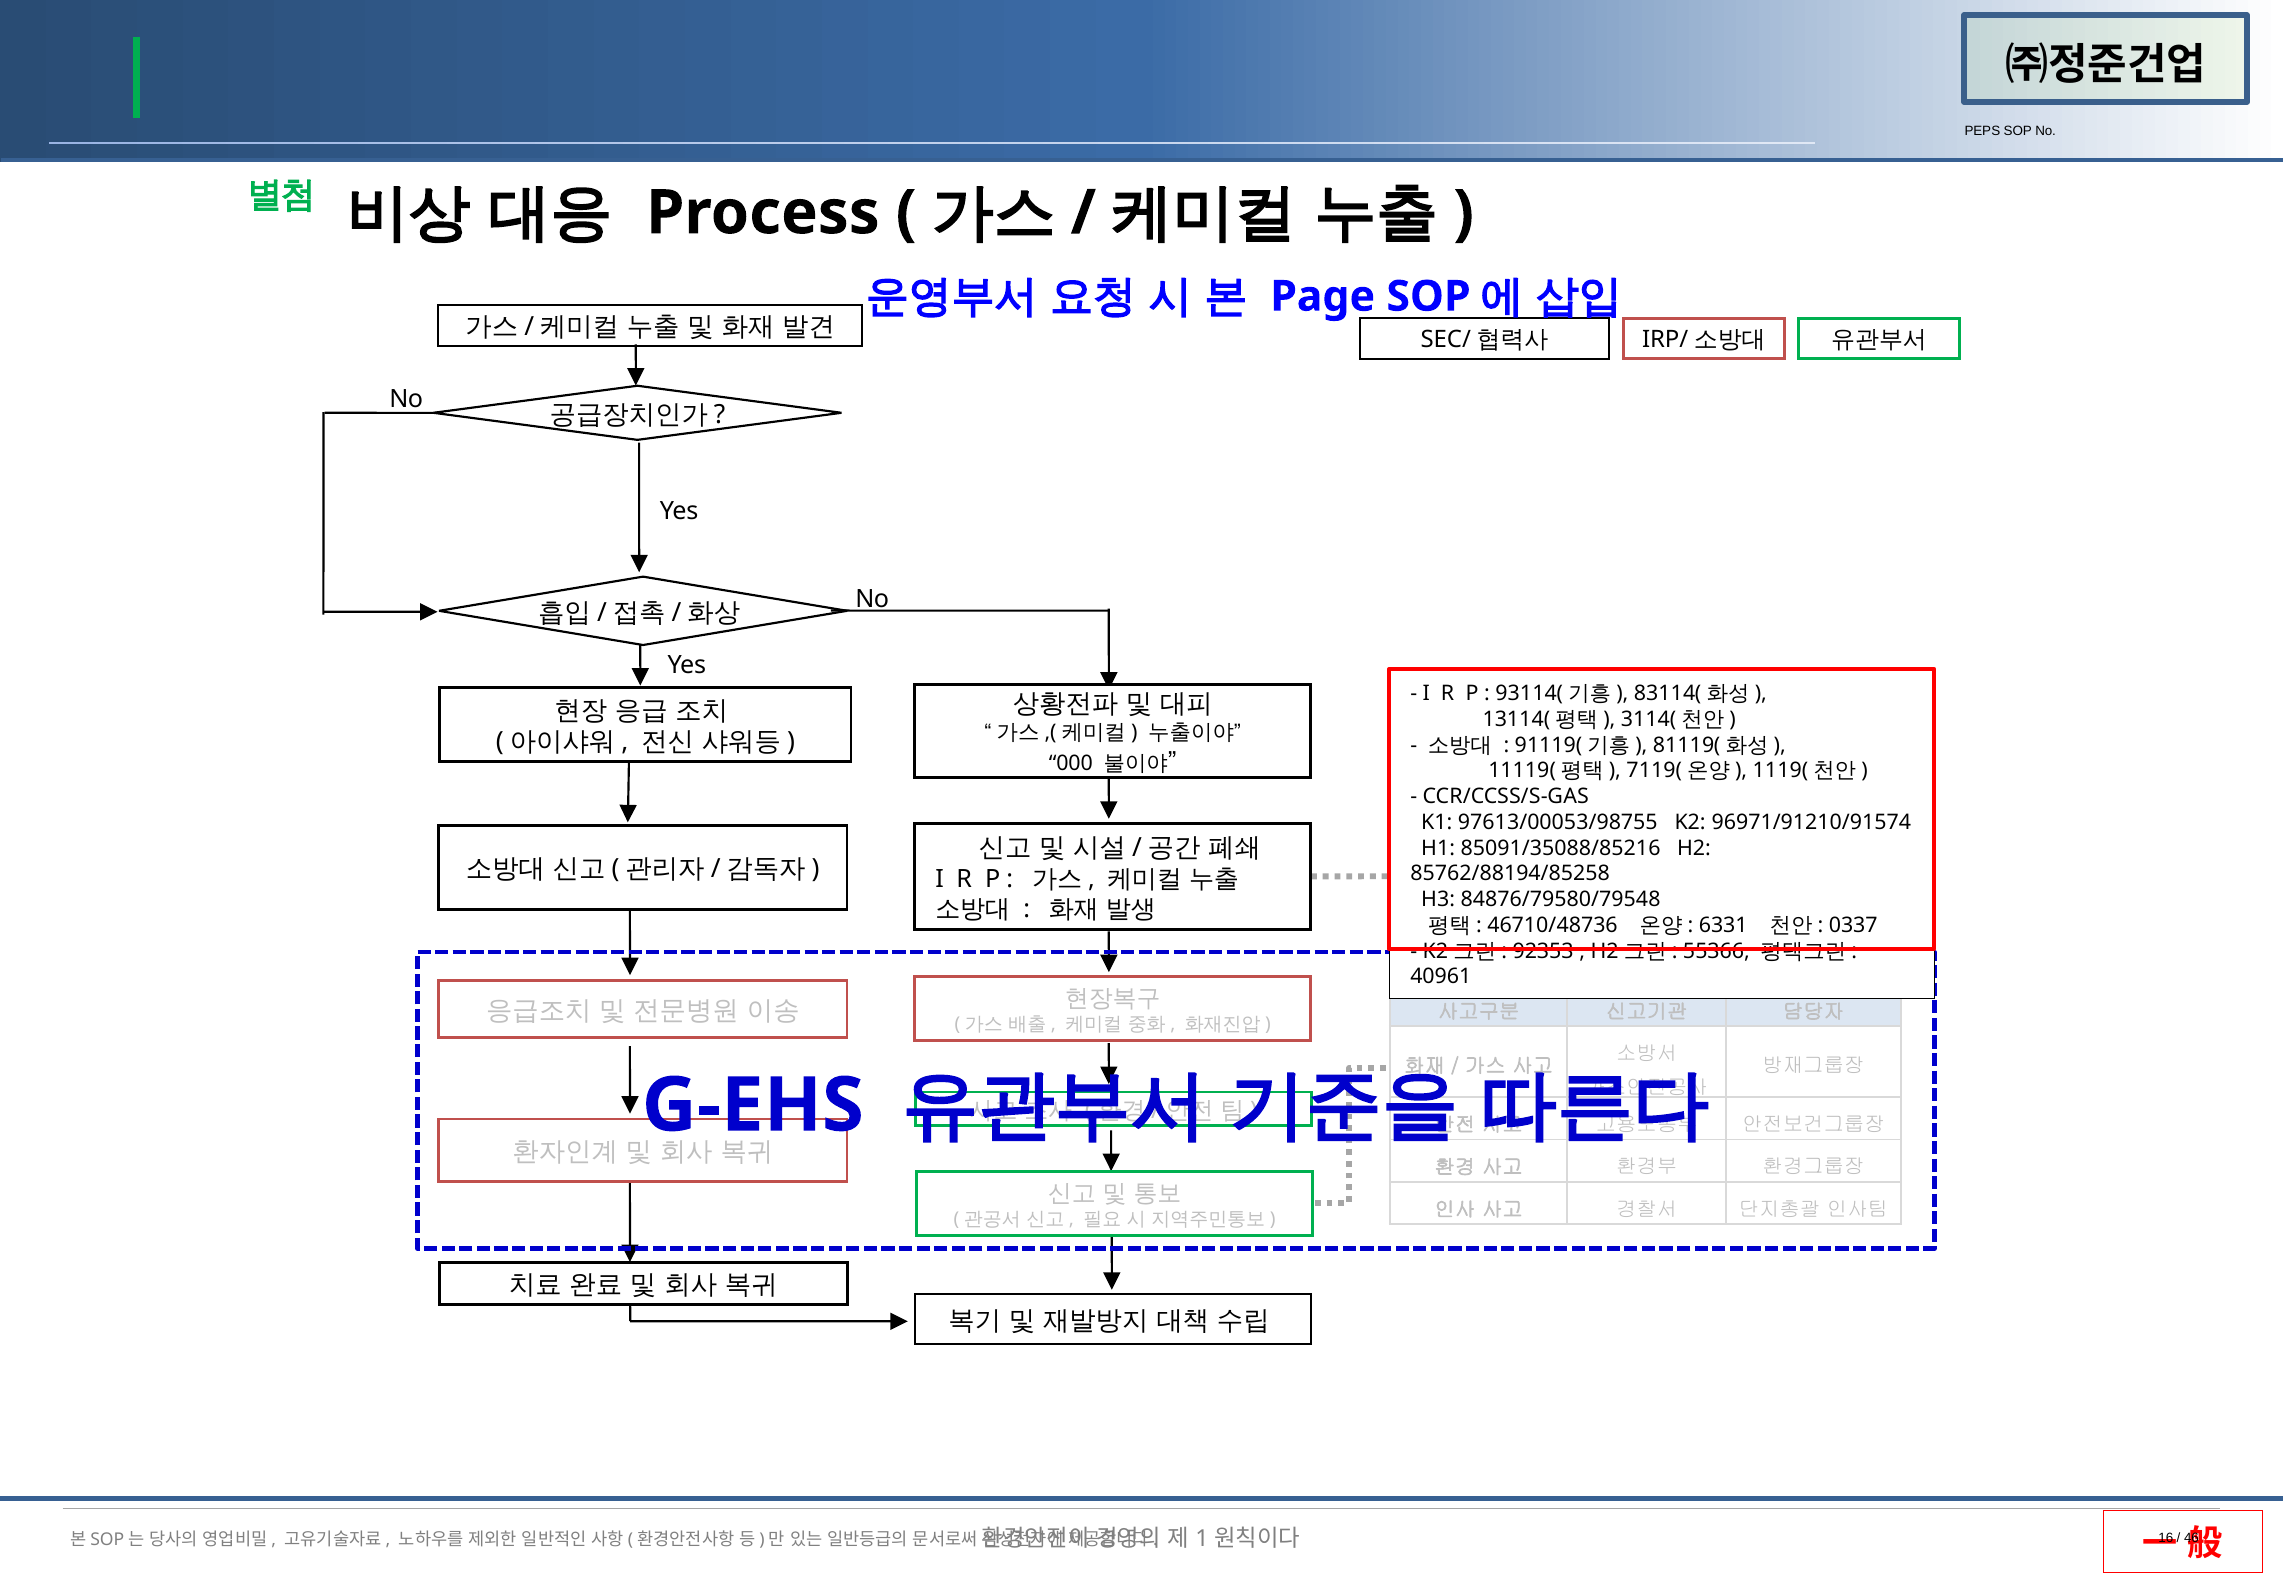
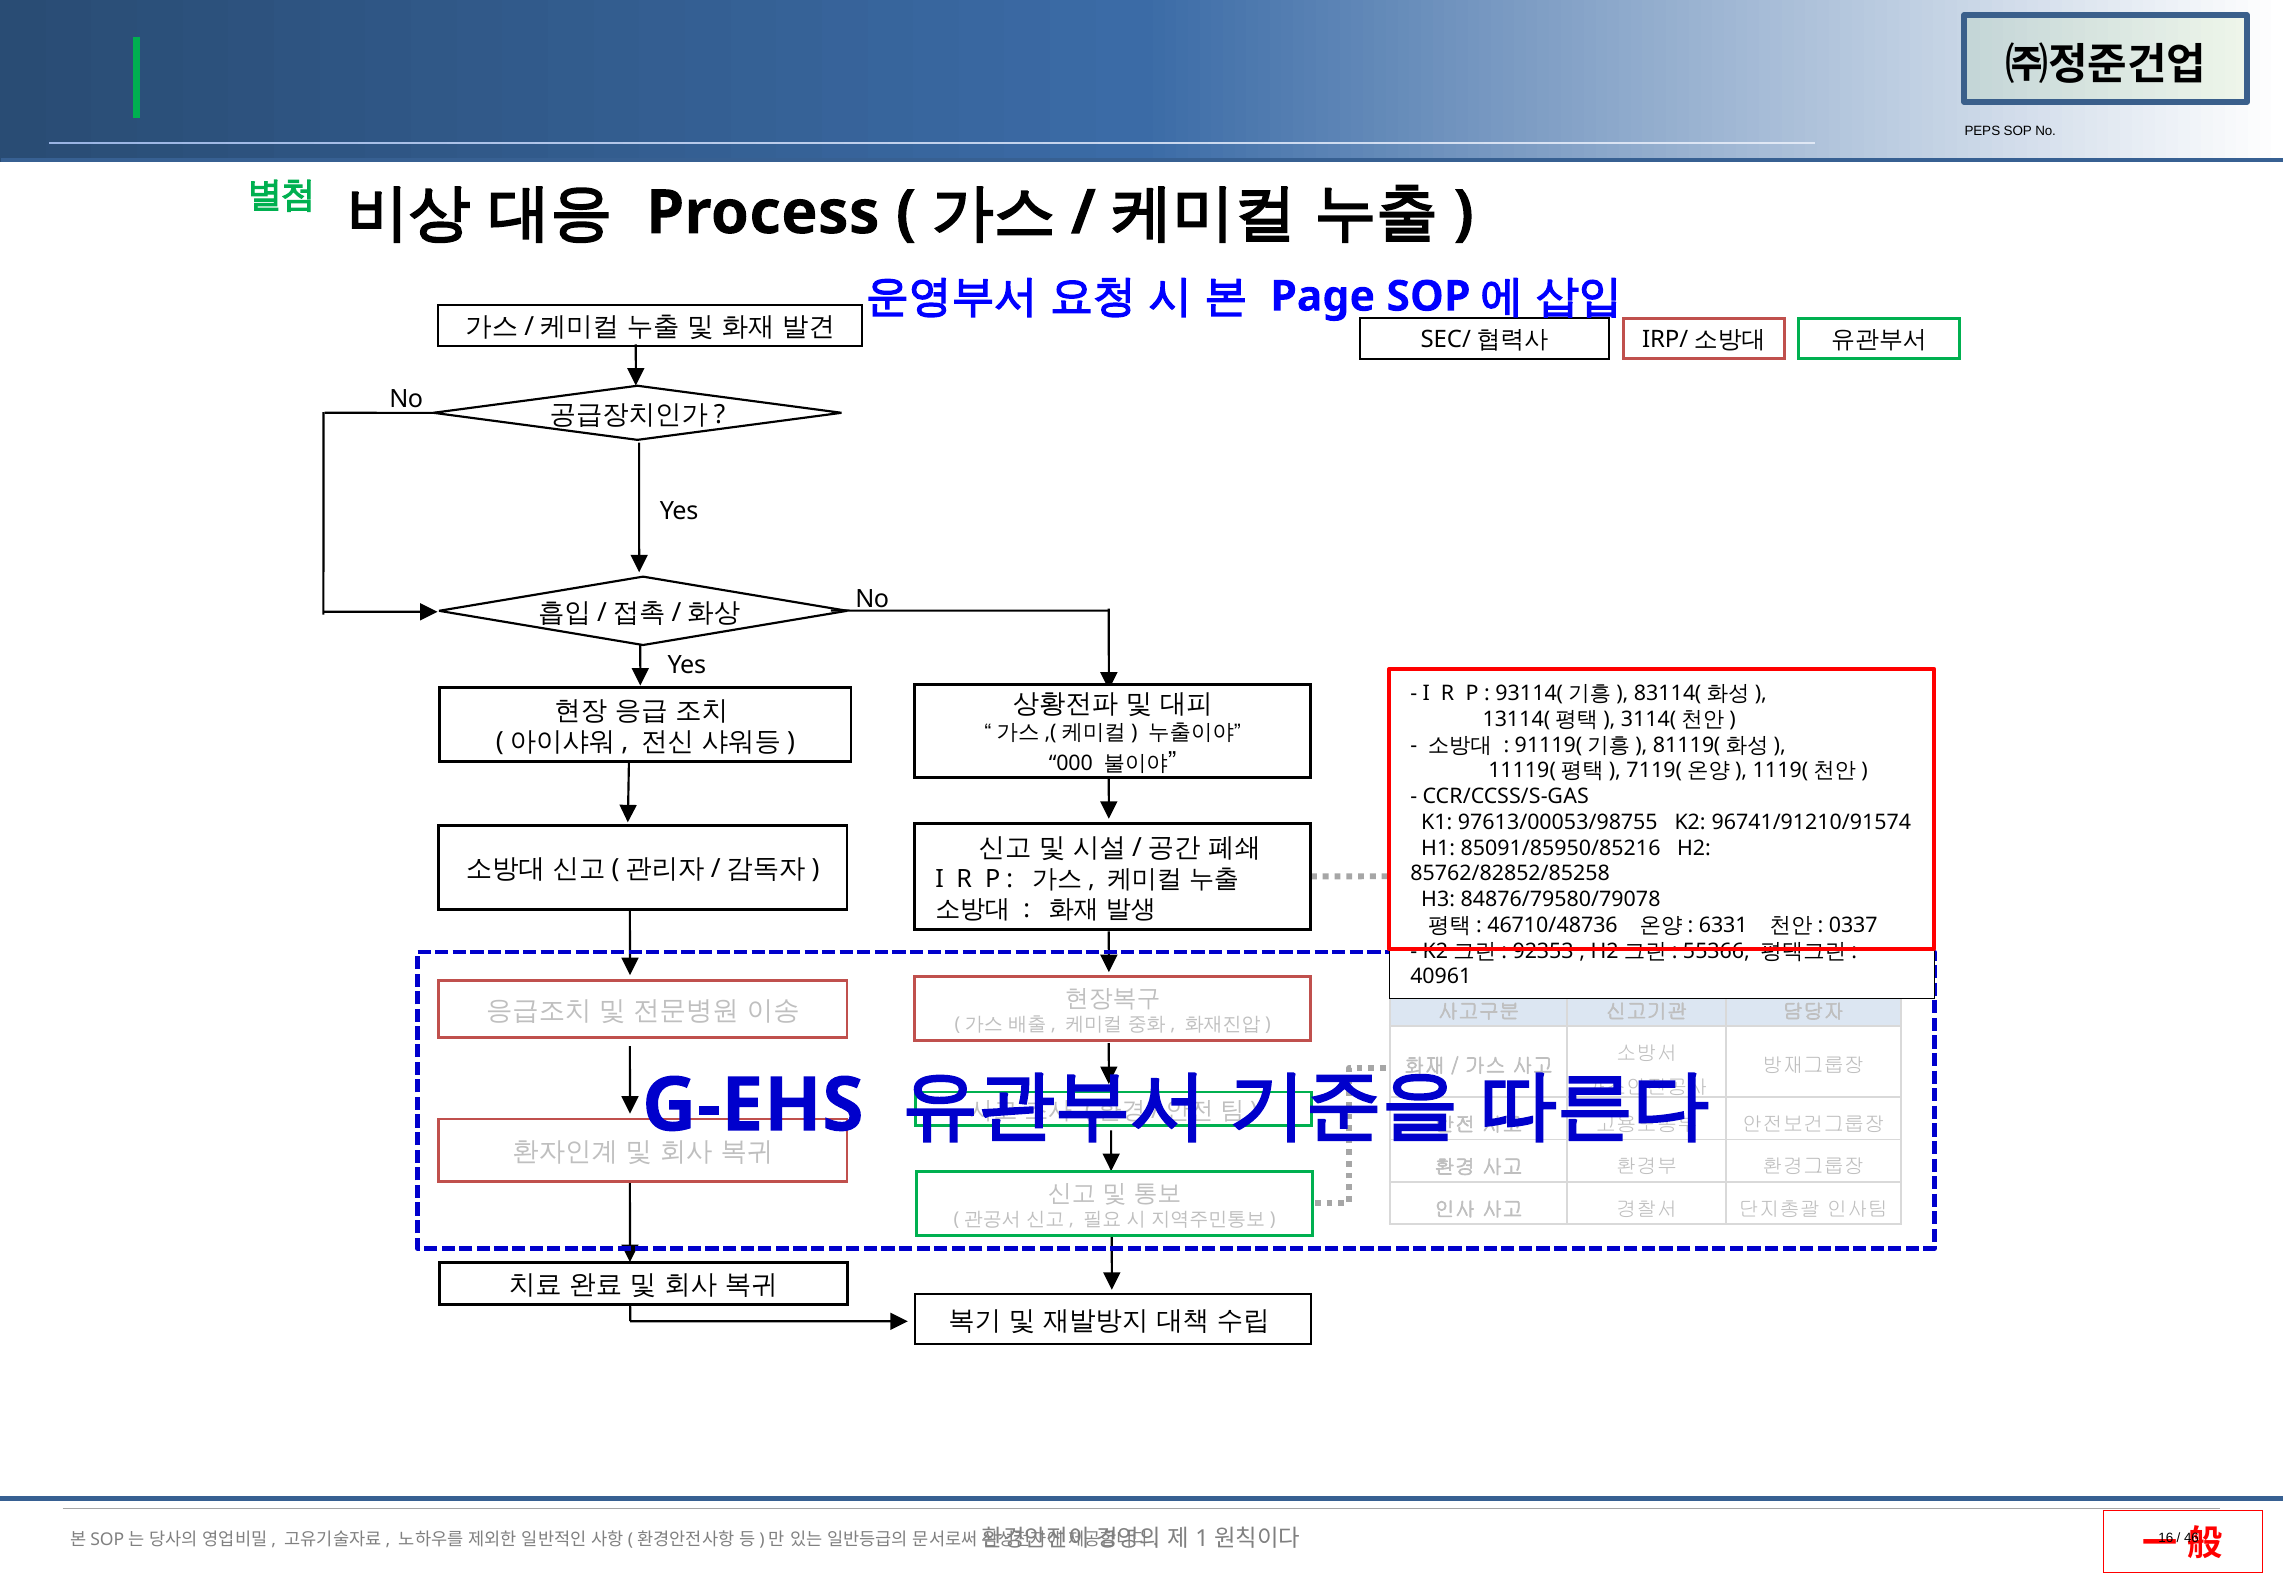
96971/91210/91574: 96971/91210/91574 -> 96741/91210/91574 (1811, 822)
85091/35088/85216: 85091/35088/85216 -> 85091/85950/85216 (1561, 848)
85762/88194/85258: 85762/88194/85258 -> 85762/82852/85258 (1510, 874)
84876/79580/79548: 84876/79580/79548 -> 84876/79580/79078 (1561, 899)
